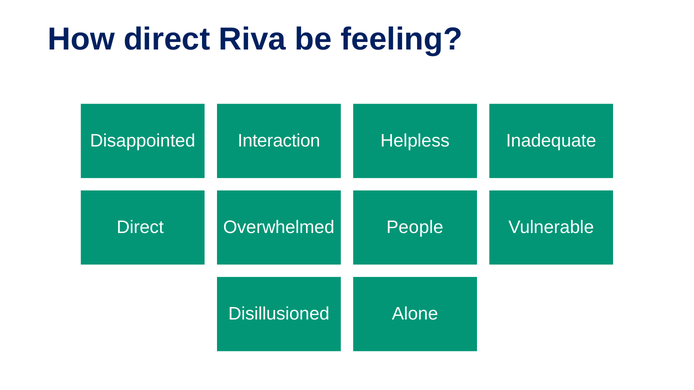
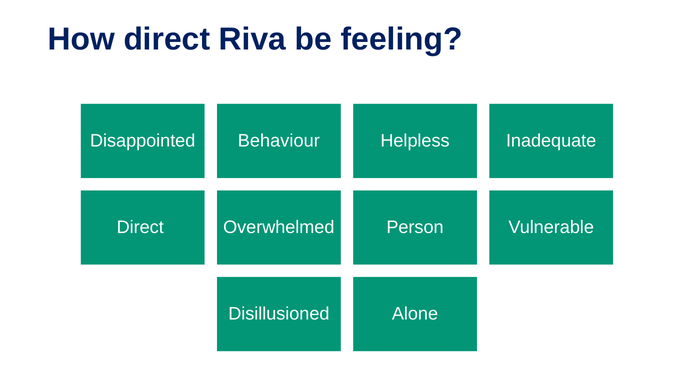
Interaction: Interaction -> Behaviour (279, 141)
People: People -> Person (415, 228)
